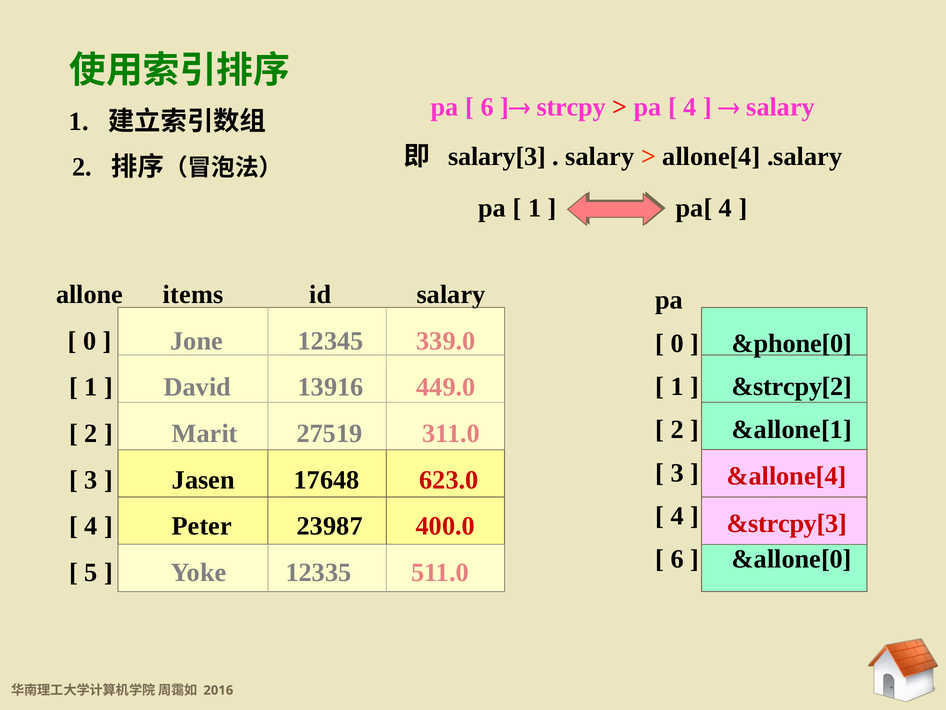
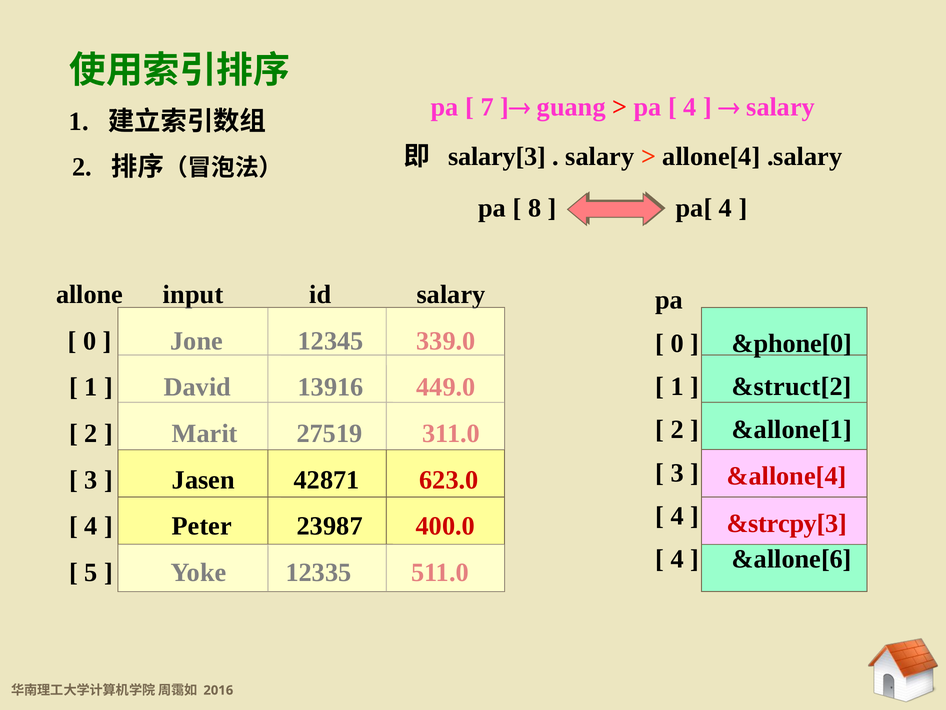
6: 6 -> 7 (487, 107)
strcpy: strcpy -> guang (571, 107)
1: 1 -> 8 (535, 208)
items: items -> input (193, 294)
&strcpy[2: &strcpy[2 -> &struct[2 (792, 386)
17648: 17648 -> 42871 (327, 479)
6: 6 -> 4 (677, 559)
&allone[0: &allone[0 -> &allone[6 (792, 559)
